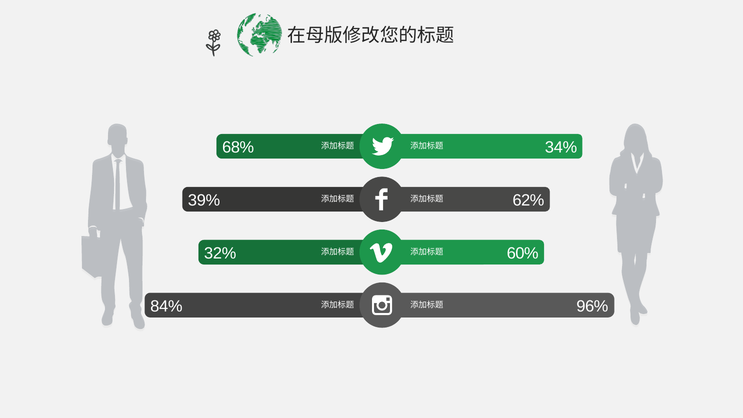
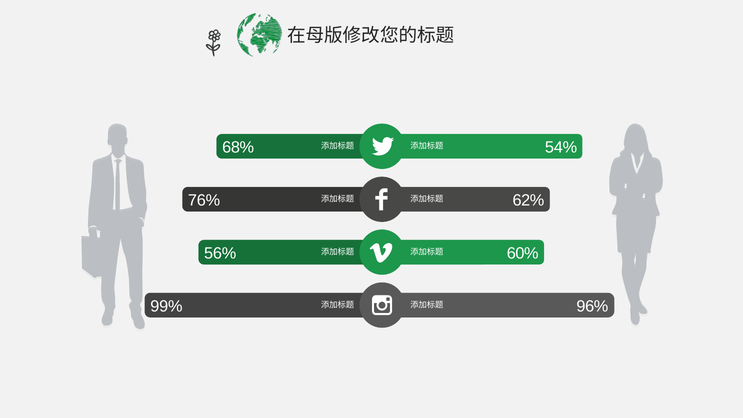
34%: 34% -> 54% (561, 147)
39%: 39% -> 76% (204, 200)
32%: 32% -> 56% (220, 253)
84%: 84% -> 99% (166, 306)
